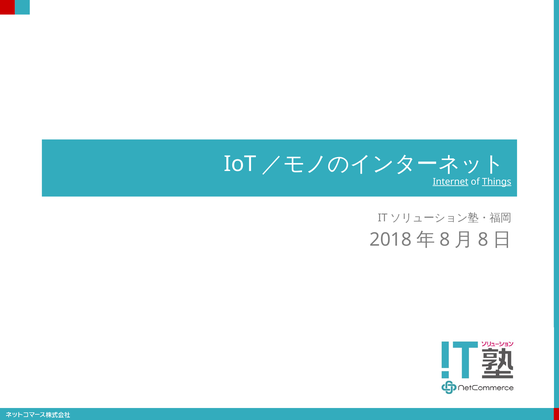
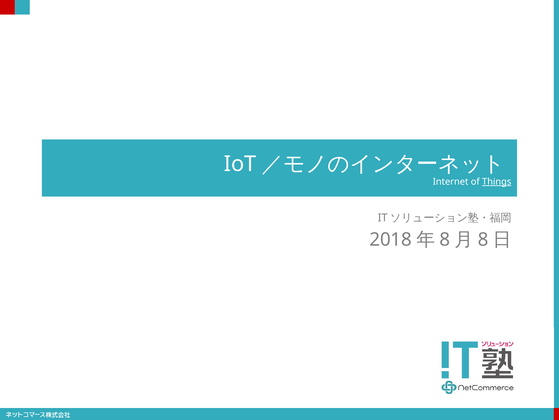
Internet underline: present -> none (451, 181)
